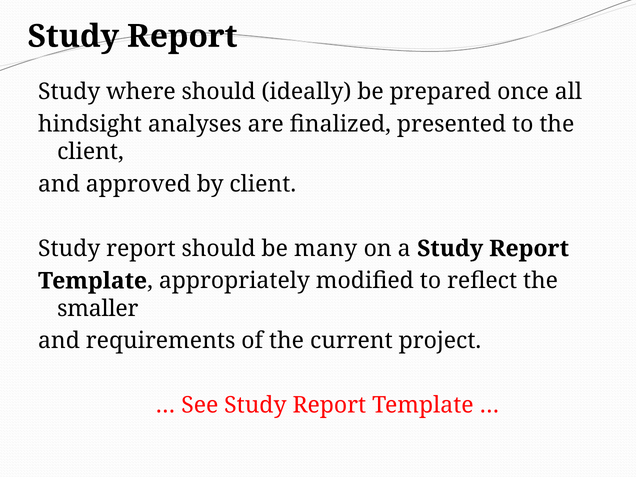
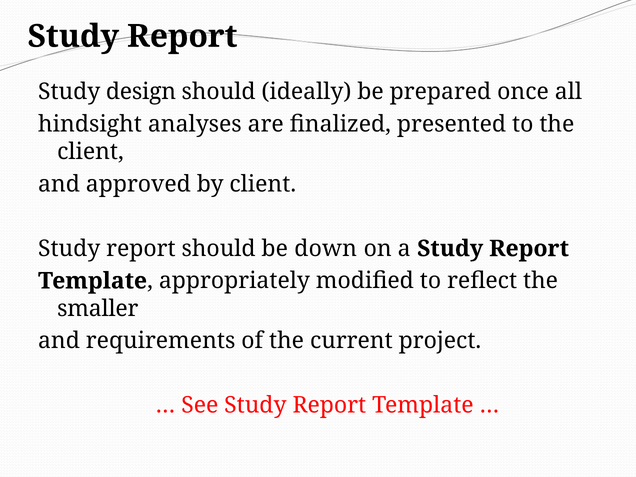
where: where -> design (141, 92)
many: many -> down (326, 249)
